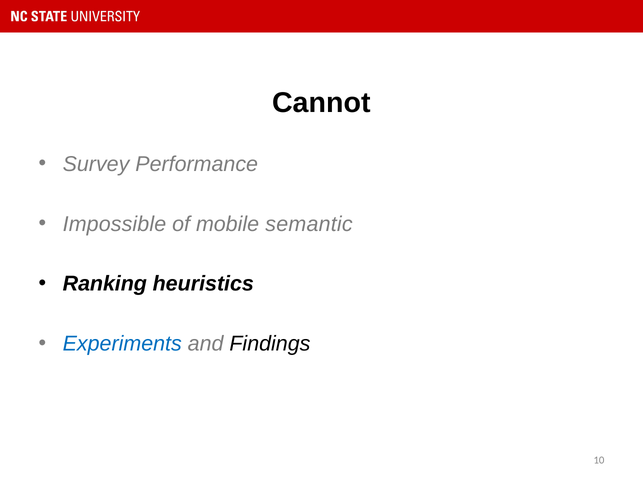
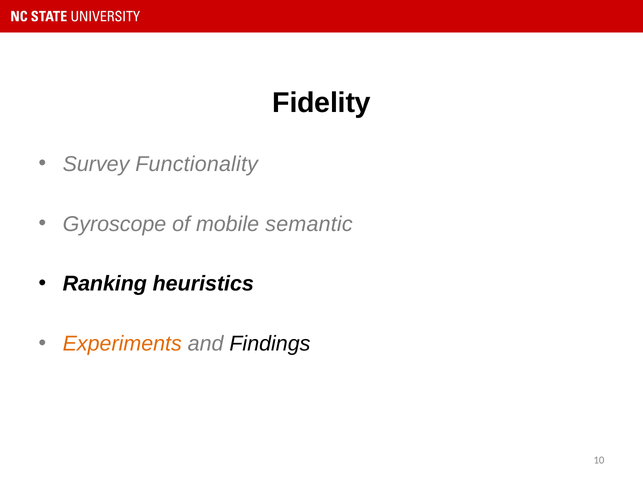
Cannot: Cannot -> Fidelity (322, 103)
Performance: Performance -> Functionality (197, 164)
Impossible: Impossible -> Gyroscope (115, 224)
Experiments colour: blue -> orange (122, 344)
